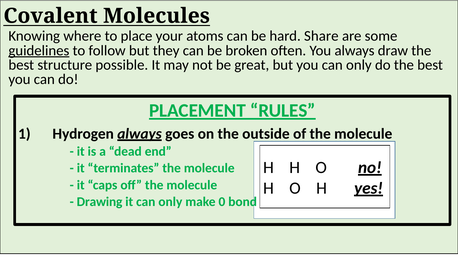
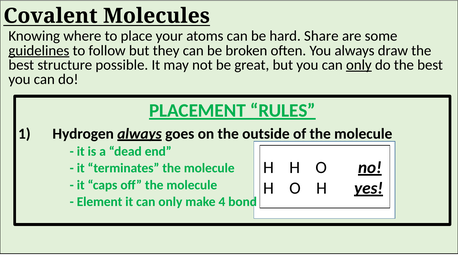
only underline: none -> present (359, 65)
Drawing: Drawing -> Element (100, 202)
0: 0 -> 4 (222, 202)
